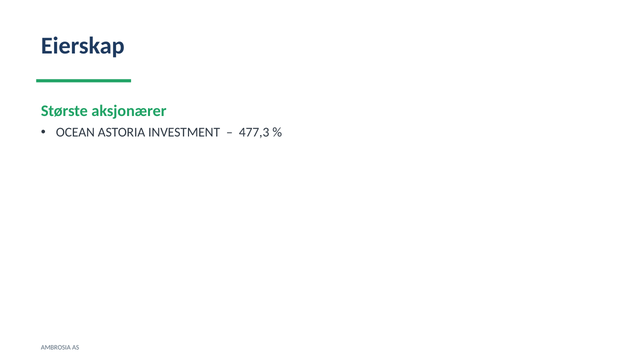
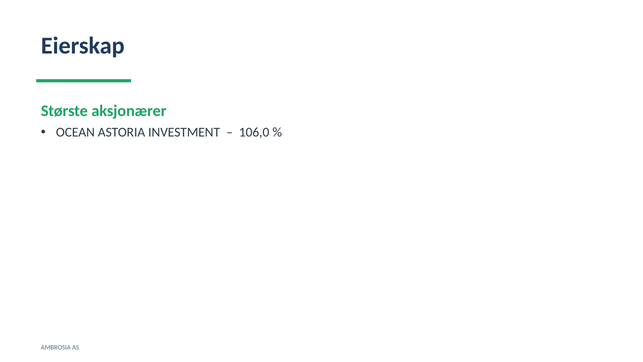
477,3: 477,3 -> 106,0 (254, 132)
